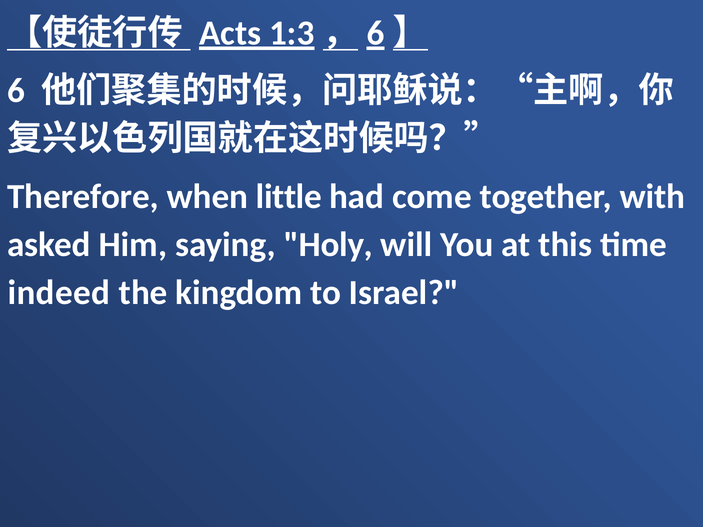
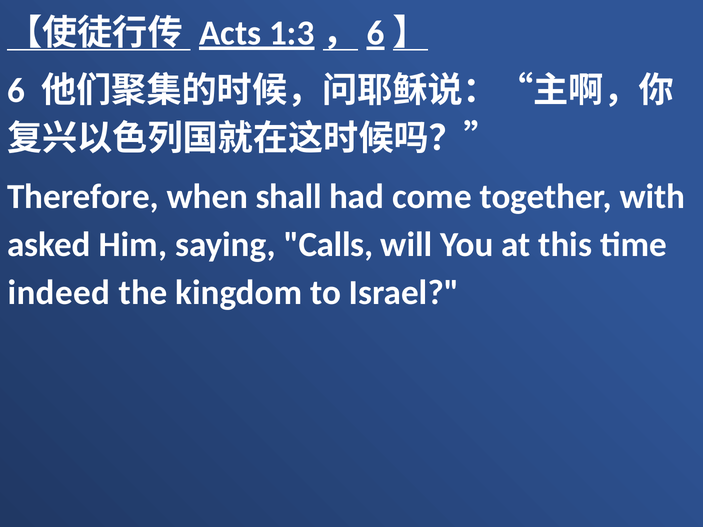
little: little -> shall (289, 197)
Holy: Holy -> Calls (328, 245)
